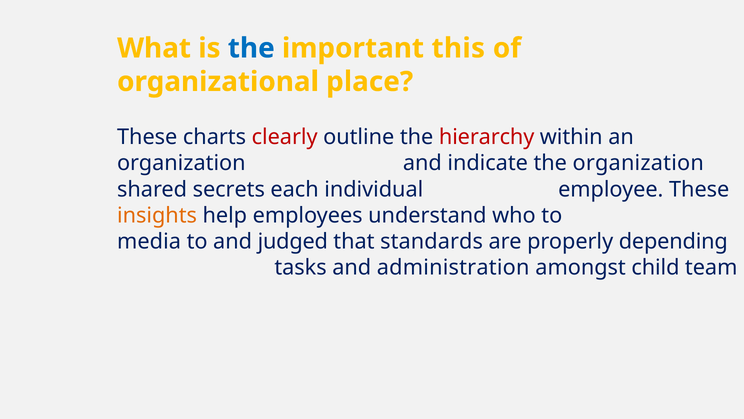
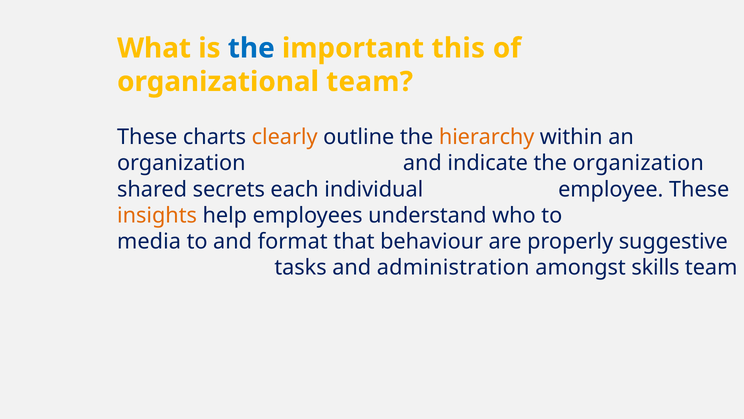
organizational place: place -> team (370, 82)
clearly colour: red -> orange (285, 137)
hierarchy colour: red -> orange (487, 137)
judged: judged -> format (293, 241)
standards: standards -> behaviour (432, 241)
depending: depending -> suggestive (673, 241)
child: child -> skills (656, 267)
